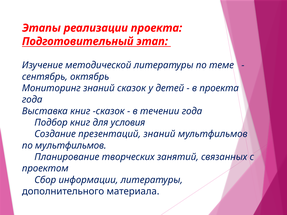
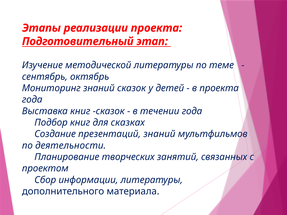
условия: условия -> сказках (128, 123)
по мультфильмов: мультфильмов -> деятельности (71, 146)
